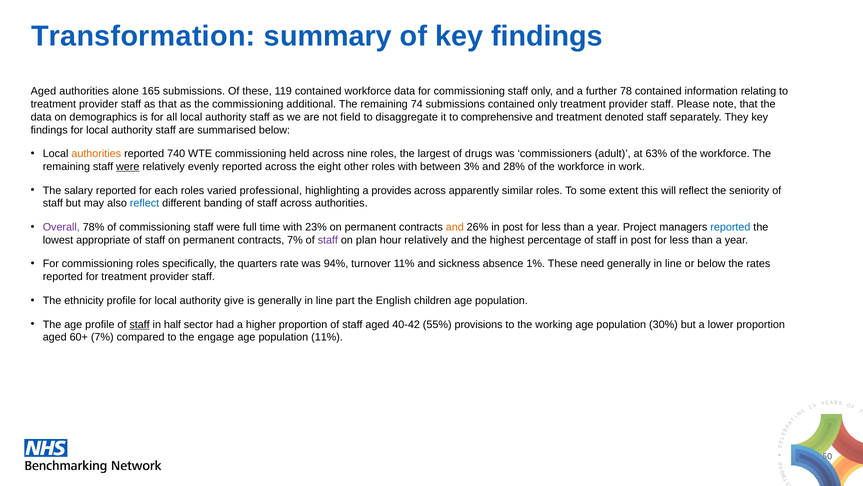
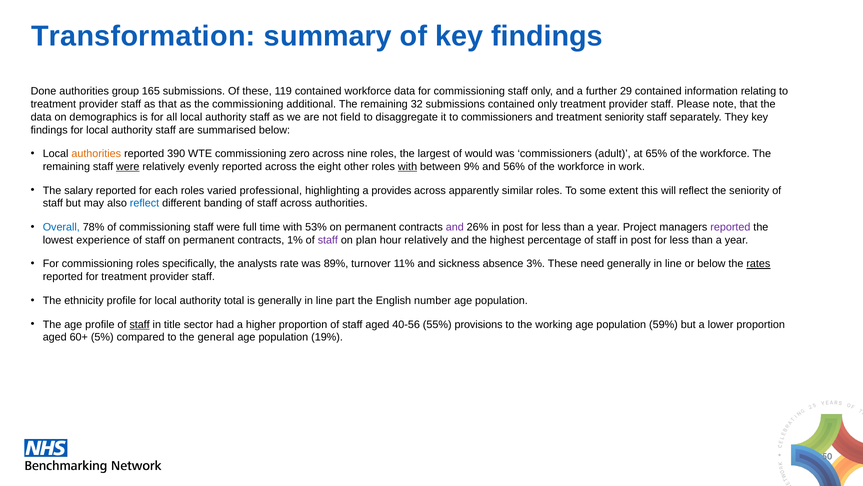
Aged: Aged -> Done (43, 91)
alone: alone -> group (126, 91)
78: 78 -> 29 (626, 91)
74: 74 -> 32 (417, 104)
to comprehensive: comprehensive -> commissioners (497, 117)
treatment denoted: denoted -> seniority (624, 117)
740: 740 -> 390 (176, 154)
held: held -> zero (299, 154)
drugs: drugs -> would (479, 154)
63%: 63% -> 65% (656, 154)
with underline: none -> present (408, 166)
3%: 3% -> 9% (472, 166)
28%: 28% -> 56% (514, 166)
Overall colour: purple -> blue (61, 227)
23%: 23% -> 53% (316, 227)
and colour: orange -> purple (455, 227)
reported colour: blue -> purple (730, 227)
appropriate: appropriate -> experience (103, 240)
contracts 7%: 7% -> 1% (295, 240)
quarters: quarters -> analysts (257, 264)
94%: 94% -> 89% (336, 264)
1%: 1% -> 3% (536, 264)
rates underline: none -> present (758, 264)
give: give -> total (234, 300)
children: children -> number (433, 300)
half: half -> title (172, 324)
40-42: 40-42 -> 40-56 (406, 324)
30%: 30% -> 59% (663, 324)
60+ 7%: 7% -> 5% (102, 337)
engage: engage -> general (216, 337)
population 11%: 11% -> 19% (327, 337)
